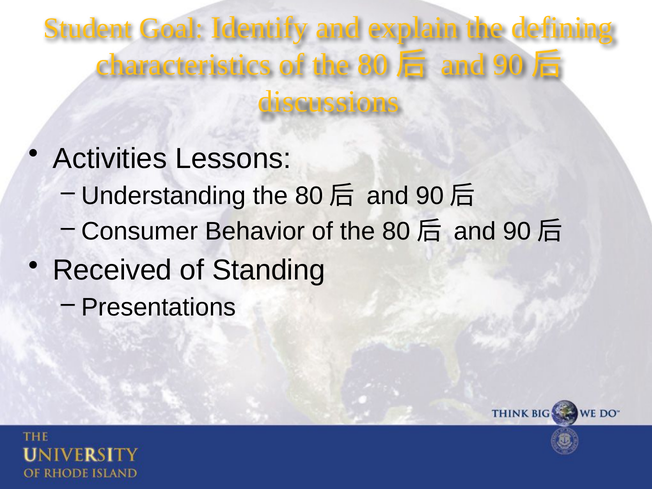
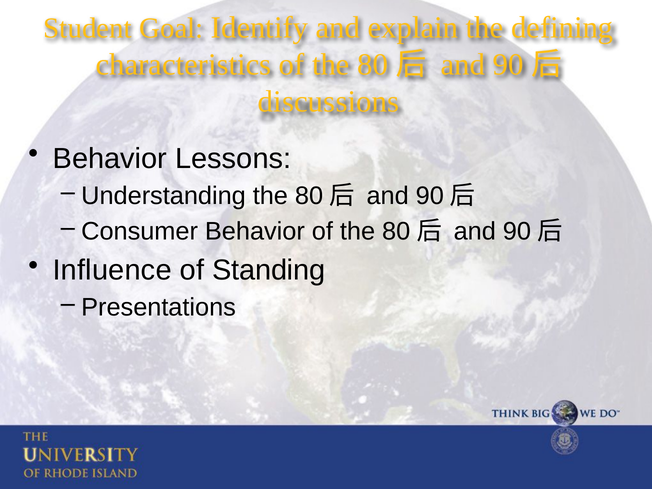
Activities: Activities -> Behavior (110, 159)
Received: Received -> Influence (112, 270)
